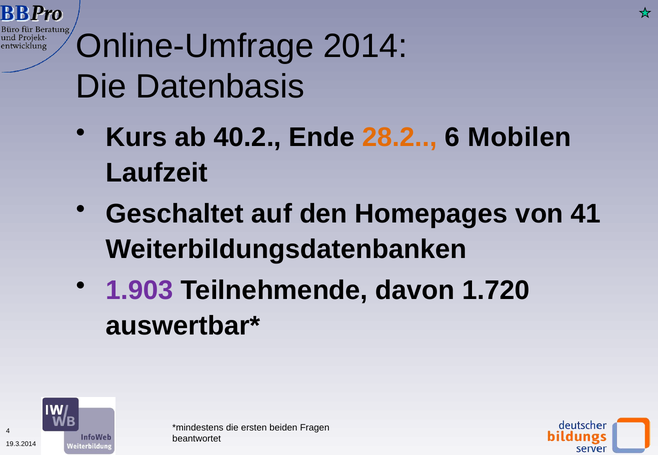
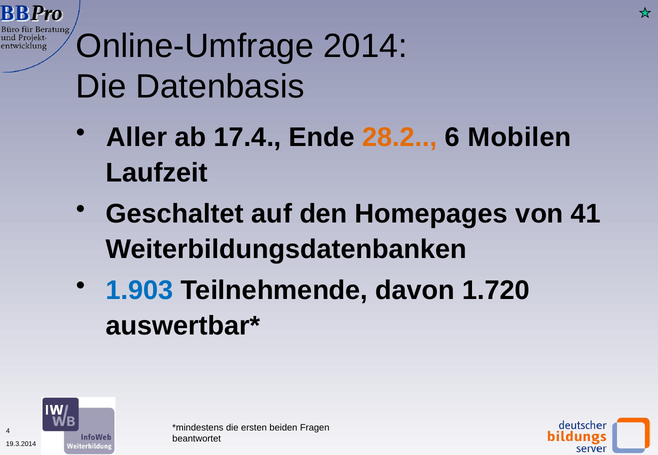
Kurs: Kurs -> Aller (137, 137)
40.2: 40.2 -> 17.4 (248, 137)
1.903 colour: purple -> blue (140, 291)
